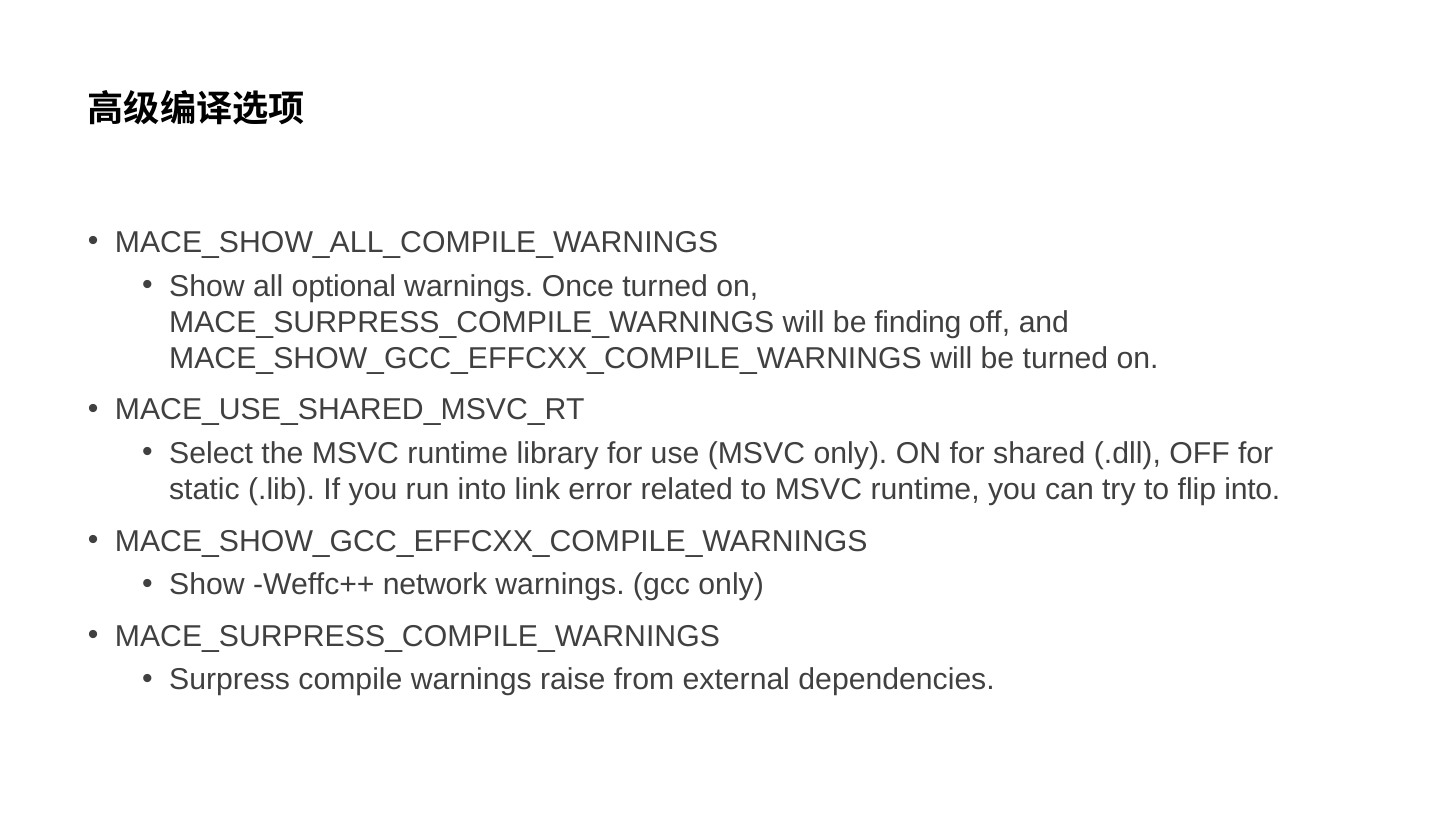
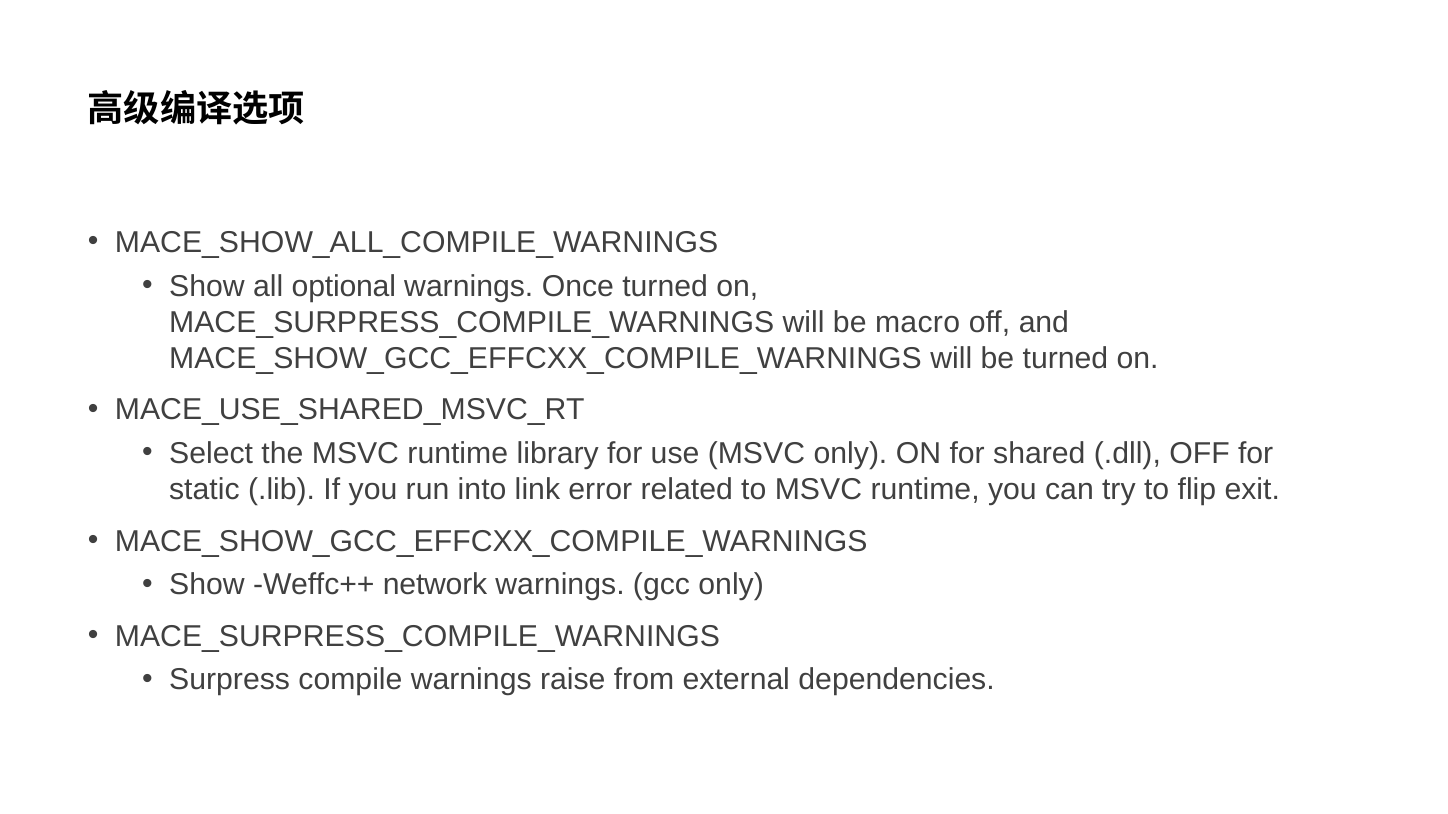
finding: finding -> macro (918, 323)
flip into: into -> exit (1252, 490)
